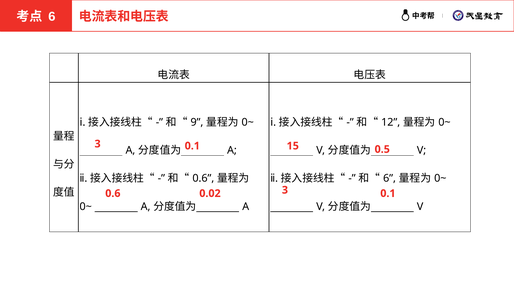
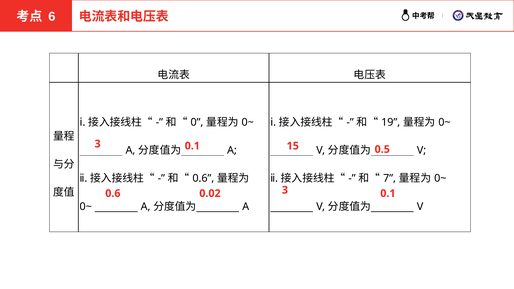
9: 9 -> 0 (197, 122)
12: 12 -> 19 (391, 122)
6: 6 -> 7 (390, 179)
